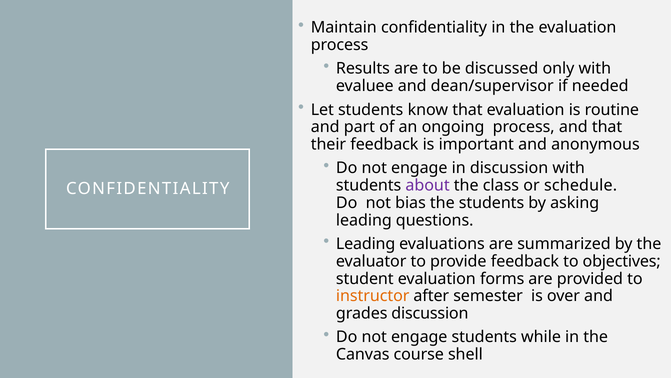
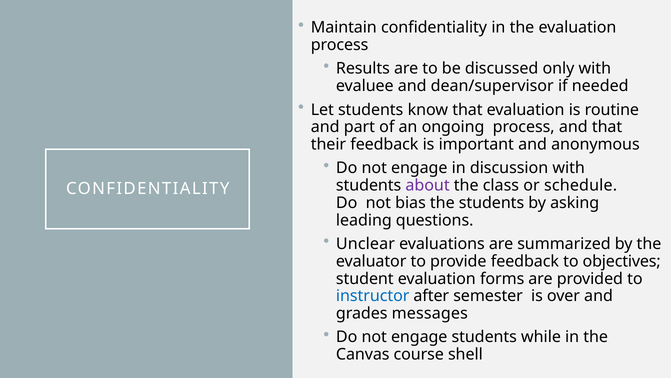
Leading: Leading -> Unclear (365, 244)
instructor colour: orange -> blue (373, 296)
grades discussion: discussion -> messages (430, 313)
